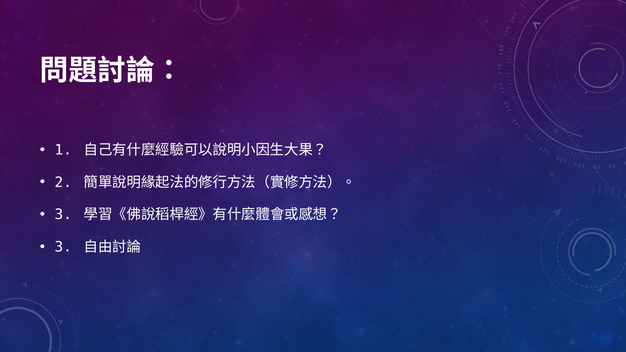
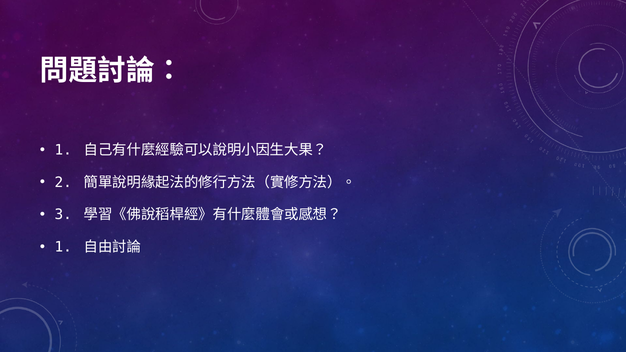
3: 3 -> 1 (63, 247)
